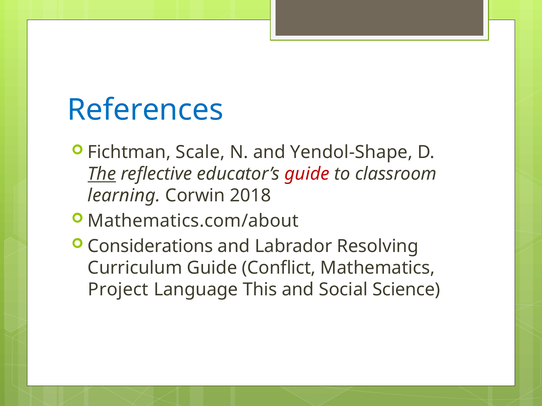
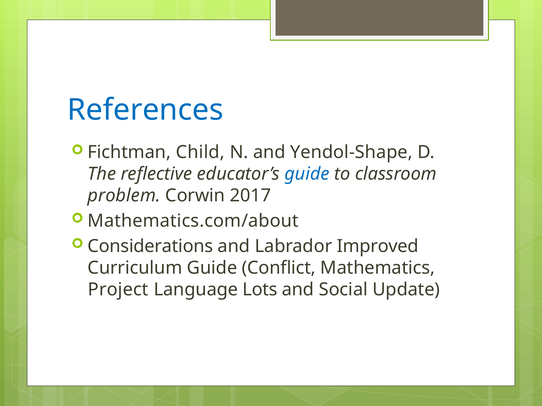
Scale: Scale -> Child (200, 153)
The underline: present -> none (102, 174)
guide colour: red -> blue (307, 174)
learning: learning -> problem (124, 196)
2018: 2018 -> 2017 (250, 196)
Resolving: Resolving -> Improved (378, 246)
This: This -> Lots (260, 290)
Science: Science -> Update (406, 290)
